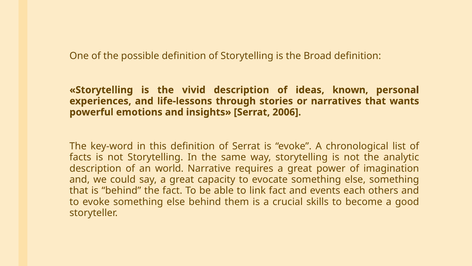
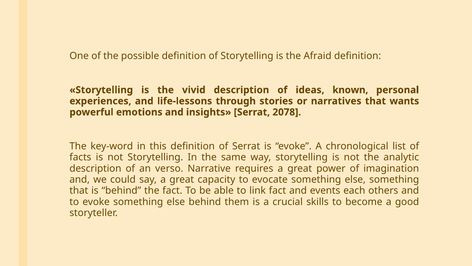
Broad: Broad -> Afraid (318, 56)
2006: 2006 -> 2078 (287, 112)
world: world -> verso (169, 168)
